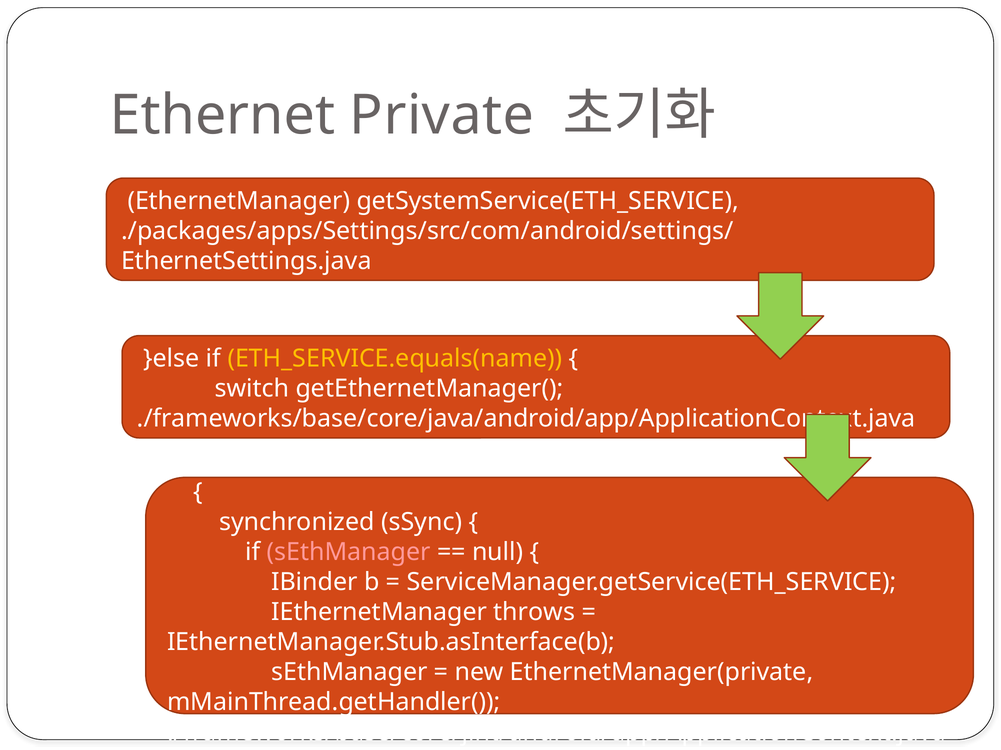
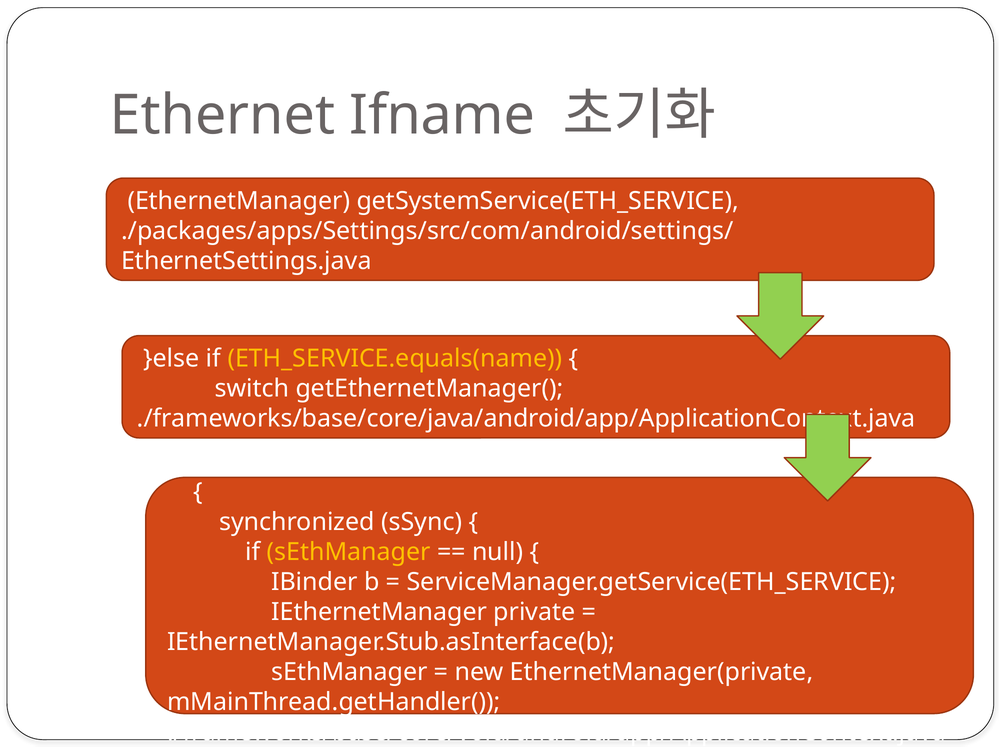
Ethernet Private: Private -> Ifname (442, 116)
sEthManager colour: pink -> yellow (349, 553)
IEthernetManager throws: throws -> private (534, 613)
./frameworks/base/core/jint/android/app/ApplicationContext.java: ./frameworks/base/core/jint/android/app/ApplicationContext.java -> ./frameworks/base/core/void/android/app/ApplicationContext.java (556, 733)
